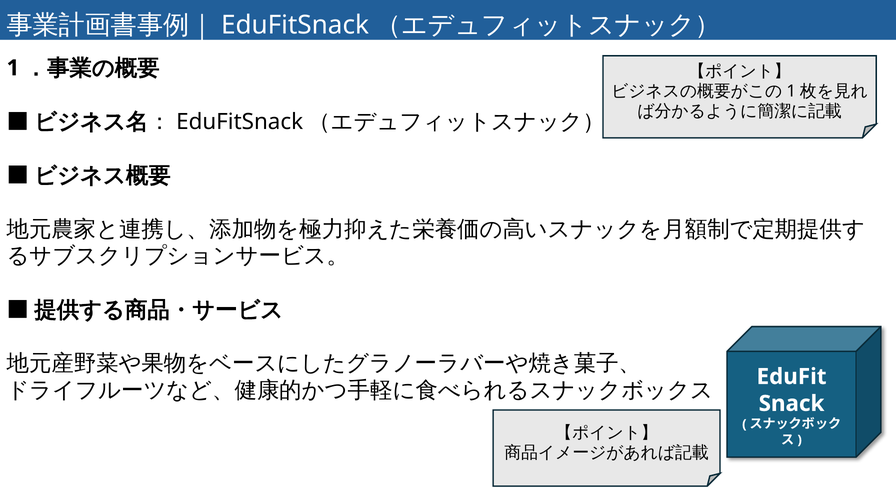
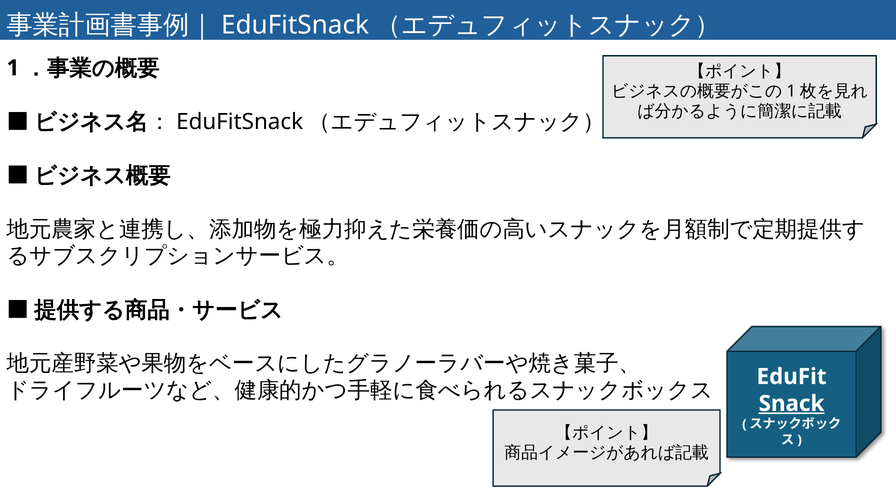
Snack underline: none -> present (792, 404)
